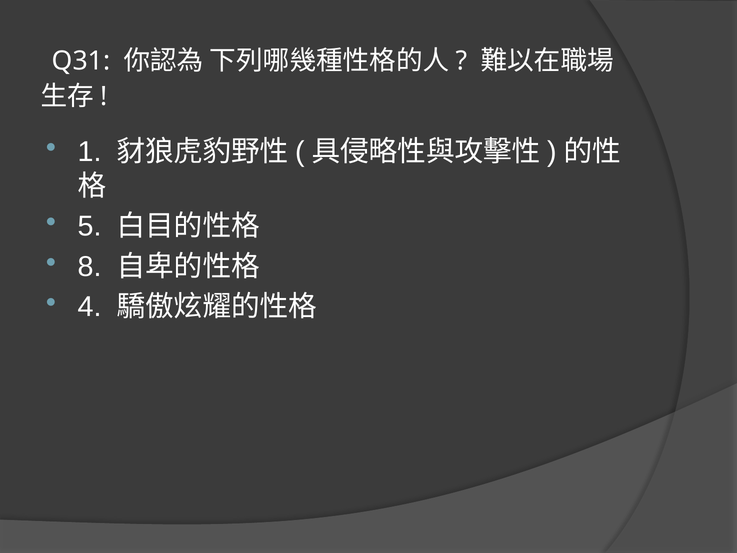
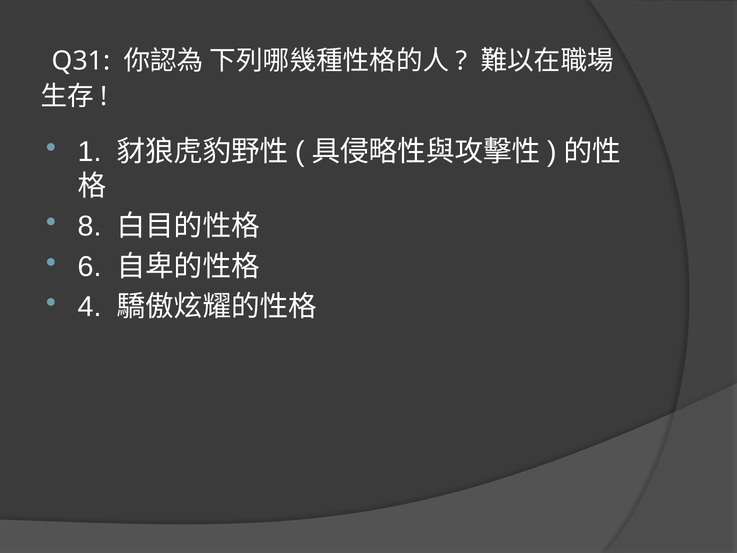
5: 5 -> 8 (90, 226)
8: 8 -> 6 (90, 267)
